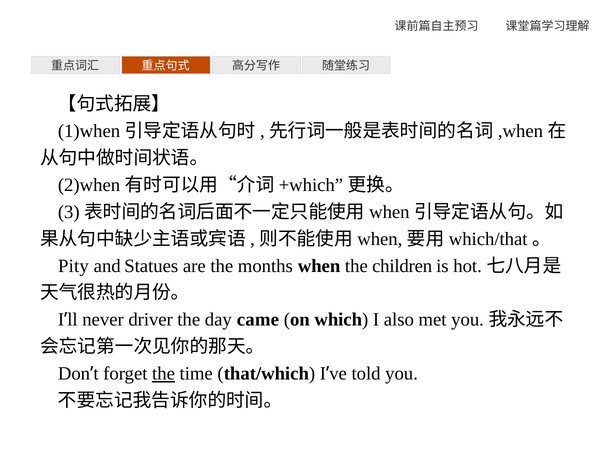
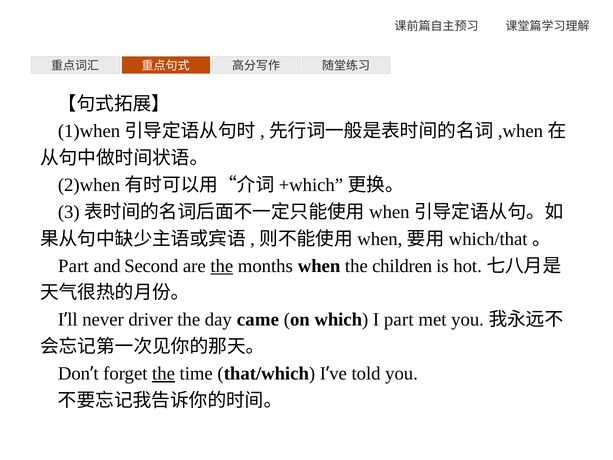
Pity: Pity -> Part (73, 266)
Statues: Statues -> Second (151, 266)
the underline: none -> present (222, 266)
I also: also -> part (399, 320)
